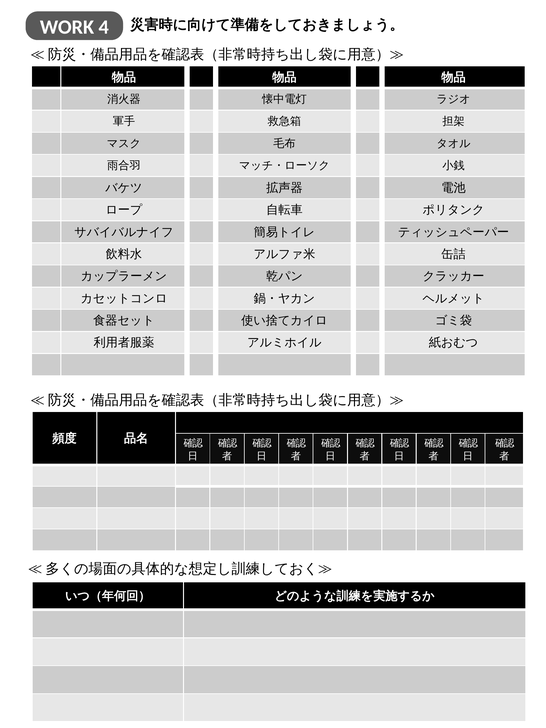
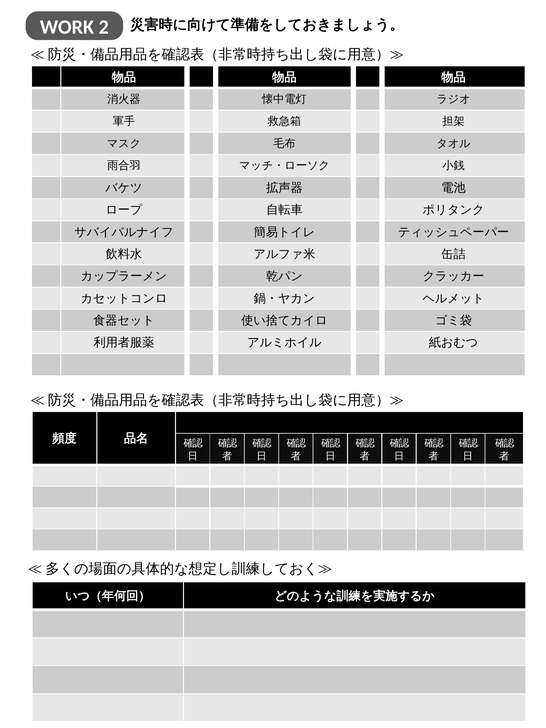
4: 4 -> 2 (104, 27)
